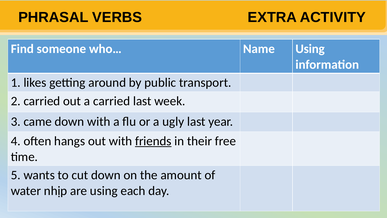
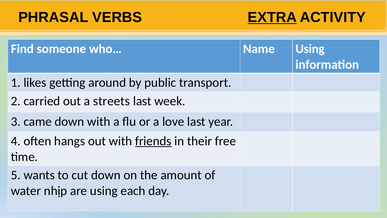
EXTRA underline: none -> present (272, 17)
a carried: carried -> streets (112, 101)
ugly: ugly -> love (173, 121)
